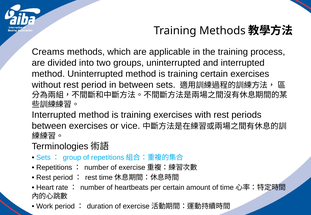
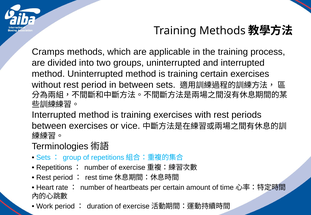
Creams: Creams -> Cramps (48, 52)
